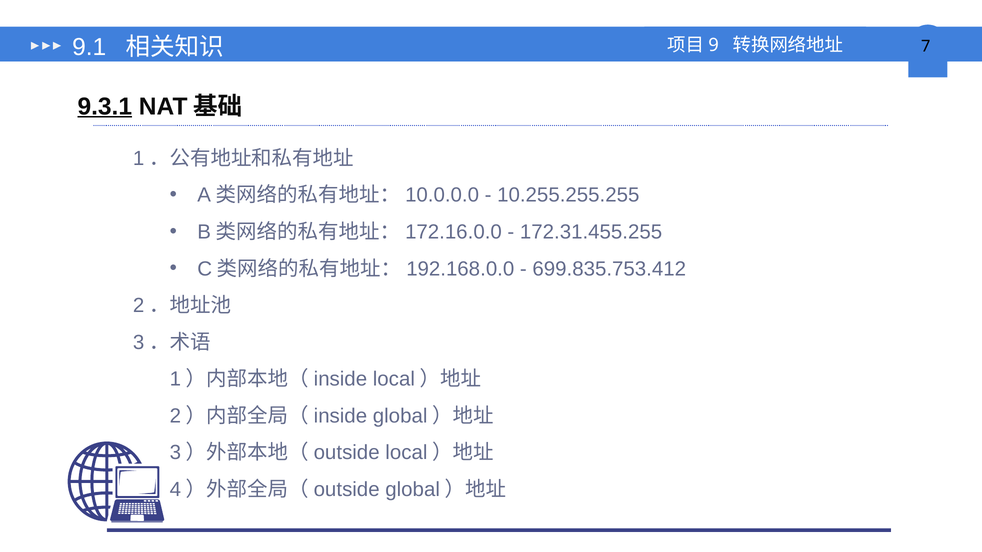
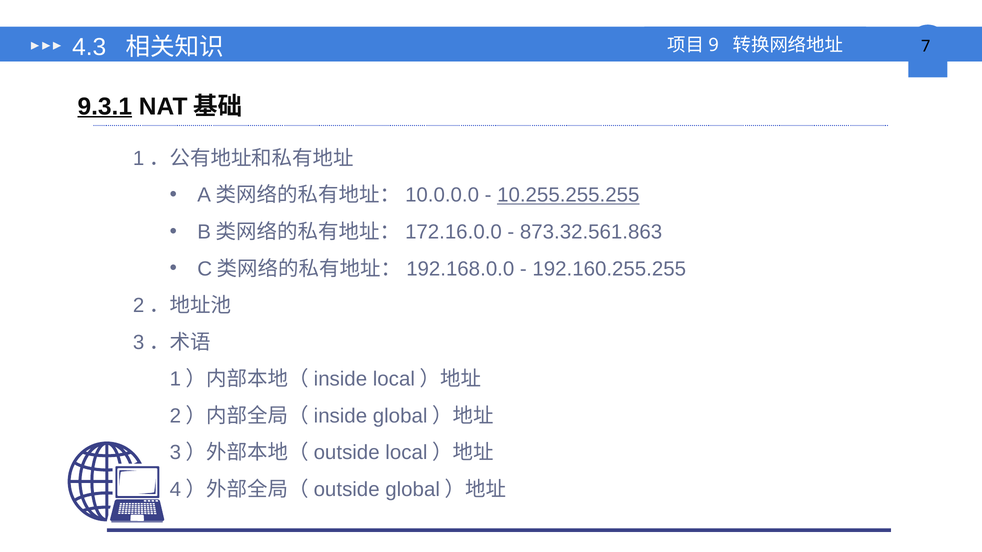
9.1: 9.1 -> 4.3 (89, 47)
10.255.255.255 underline: none -> present (568, 195)
172.31.455.255: 172.31.455.255 -> 873.32.561.863 (591, 232)
699.835.753.412: 699.835.753.412 -> 192.160.255.255 (609, 269)
